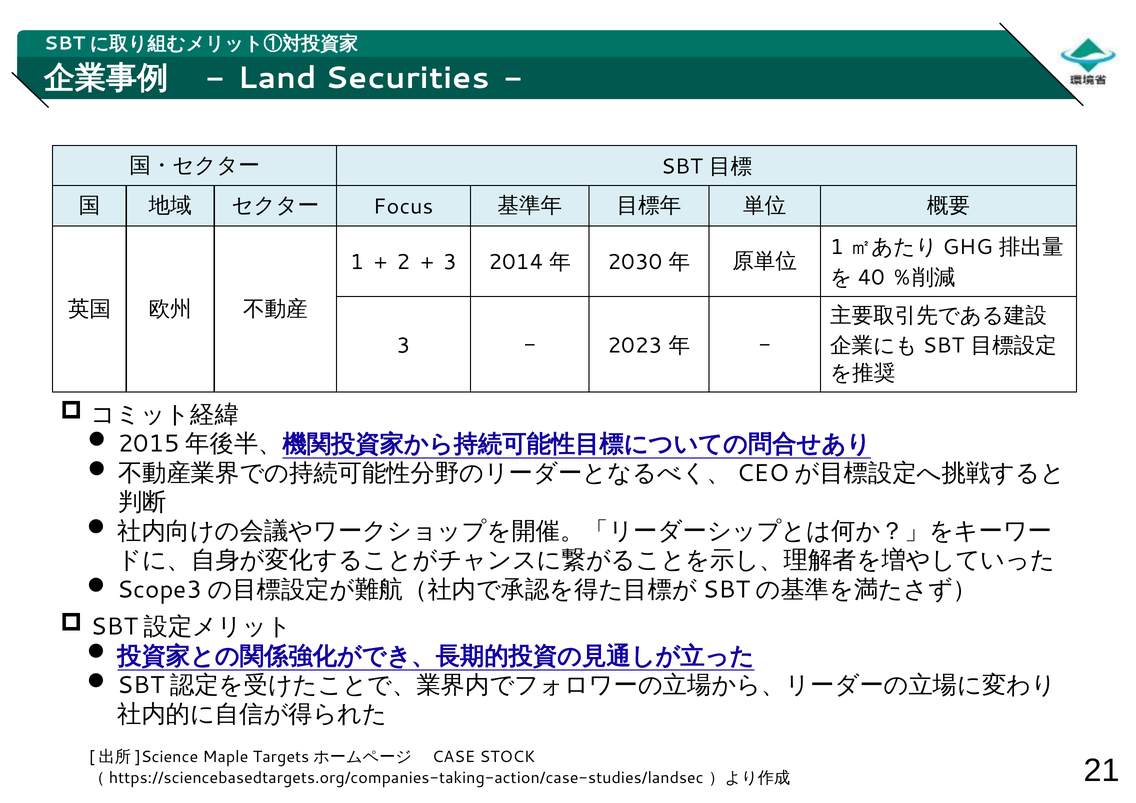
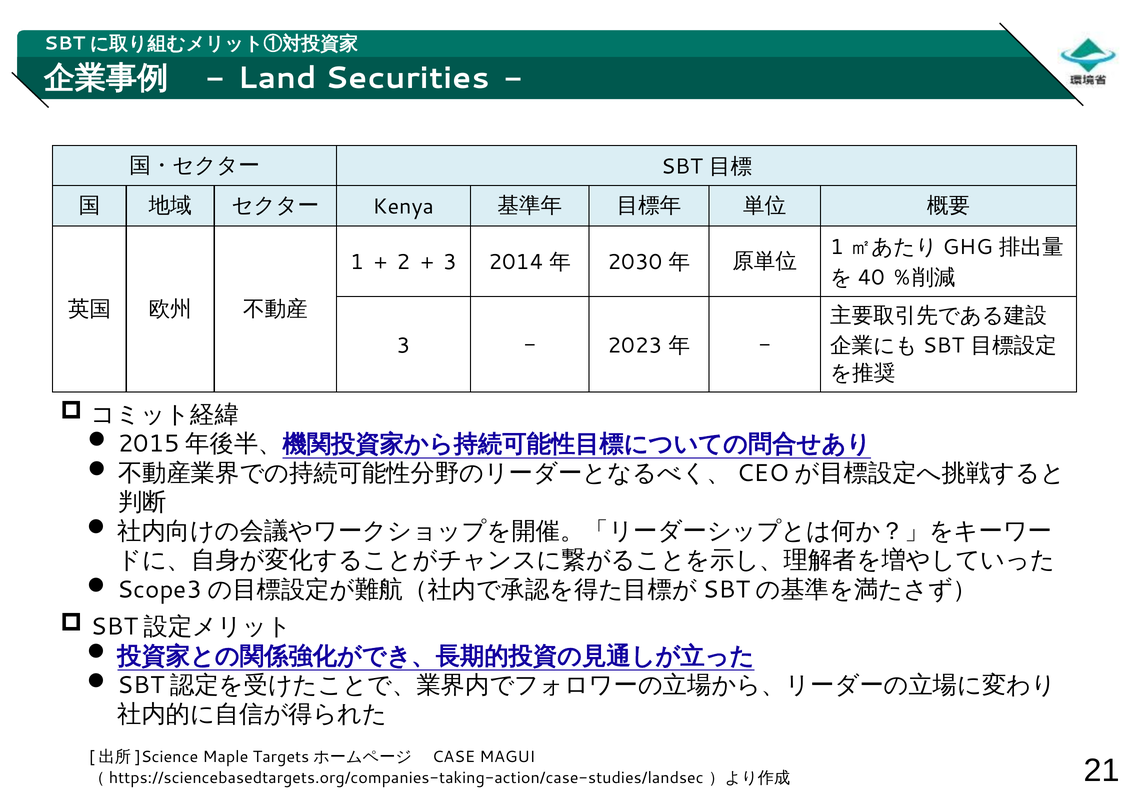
Focus: Focus -> Kenya (403, 207)
STOCK: STOCK -> MAGUI (507, 757)
